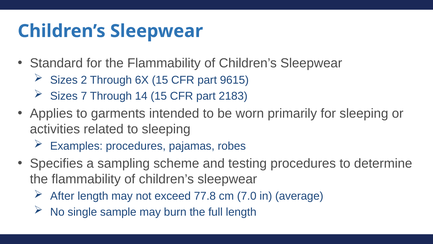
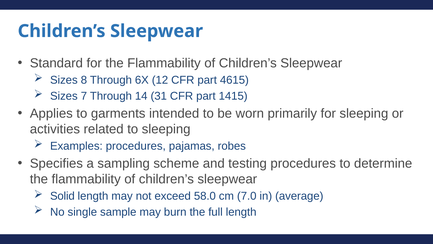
2: 2 -> 8 (84, 80)
6X 15: 15 -> 12 (160, 80)
9615: 9615 -> 4615 (234, 80)
14 15: 15 -> 31 (159, 96)
2183: 2183 -> 1415 (233, 96)
After: After -> Solid (62, 196)
77.8: 77.8 -> 58.0 (205, 196)
